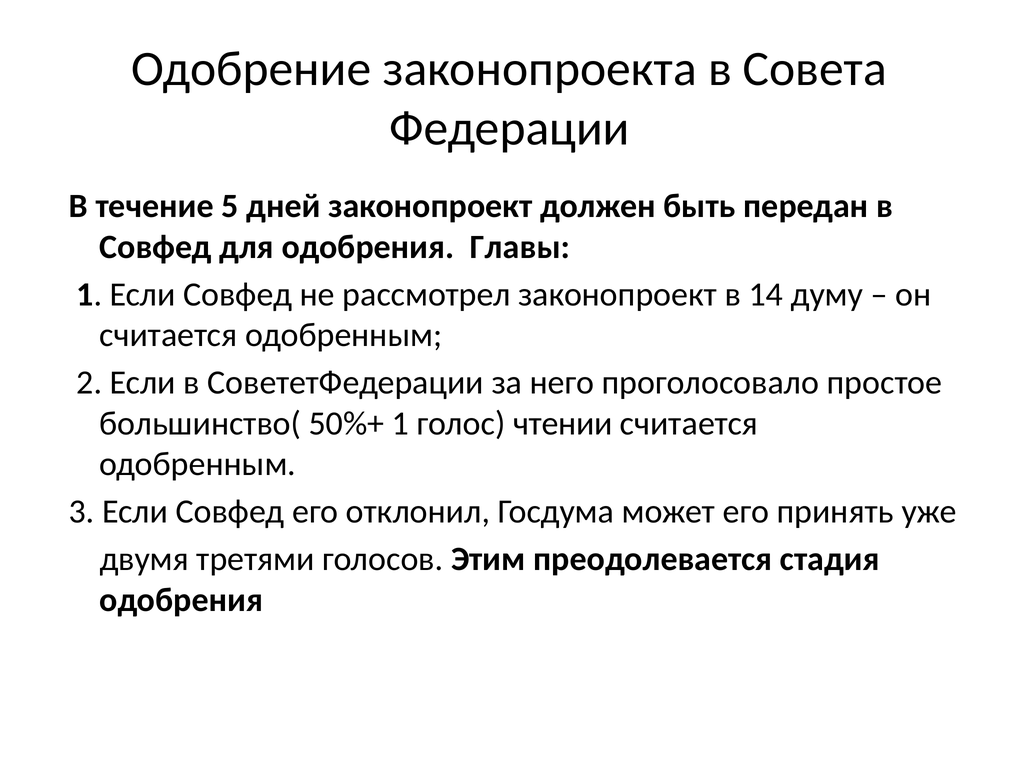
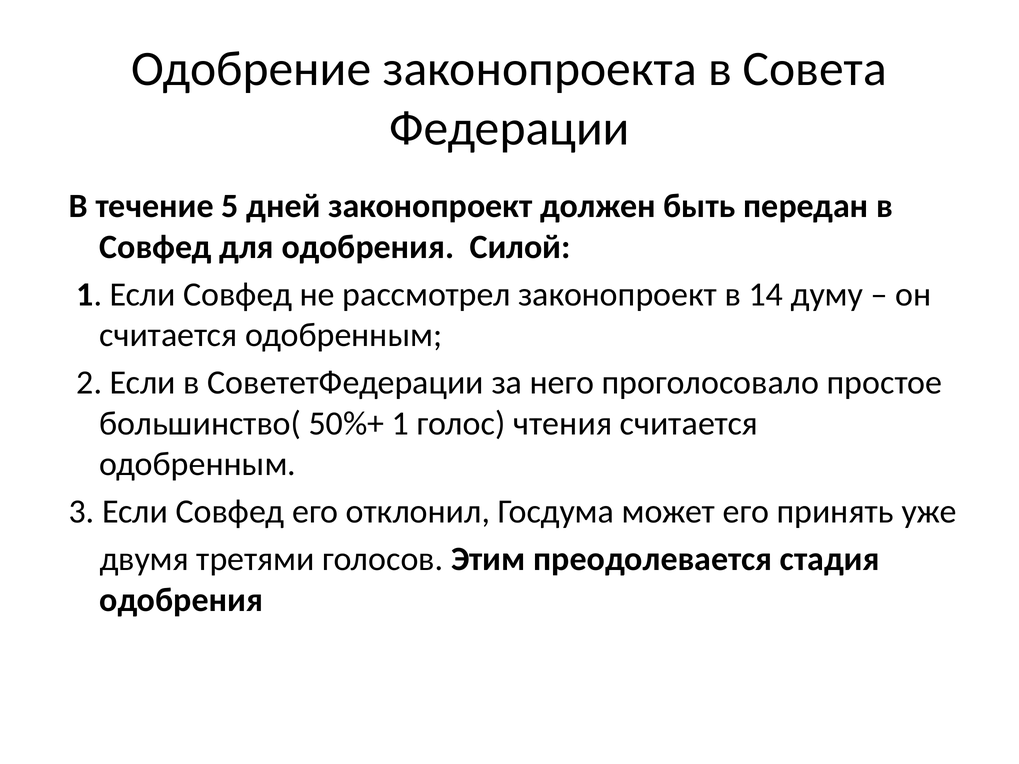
Главы: Главы -> Силой (520, 247)
чтении: чтении -> чтения (563, 424)
